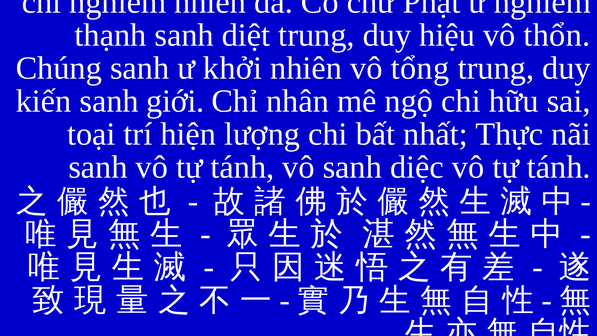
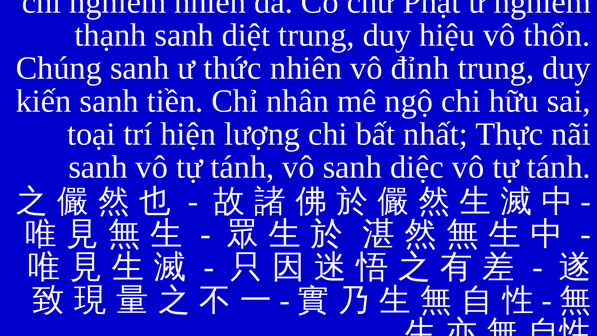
khởi: khởi -> thức (232, 68)
tổng: tổng -> đỉnh (420, 68)
giới: giới -> tiền (175, 101)
